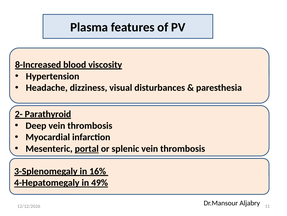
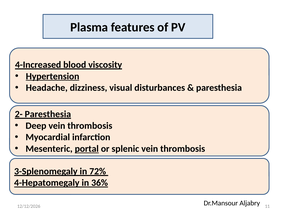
8-Increased: 8-Increased -> 4-Increased (38, 65)
Hypertension underline: none -> present (53, 76)
2- Parathyroid: Parathyroid -> Paresthesia (48, 114)
16%: 16% -> 72% (98, 171)
49%: 49% -> 36% (100, 182)
